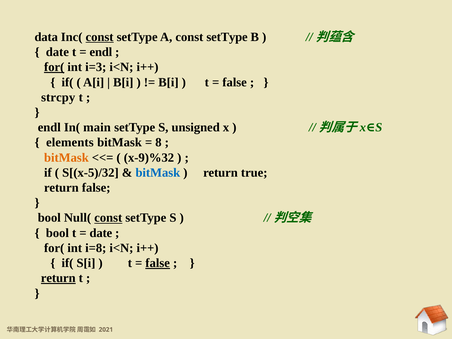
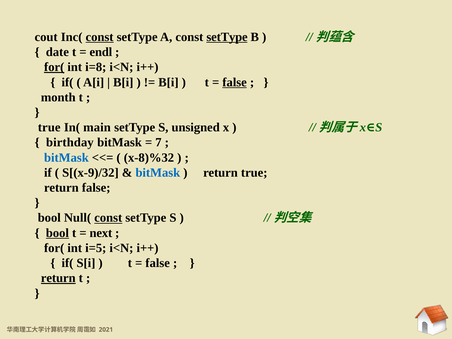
data: data -> cout (46, 37)
setType underline: none -> present (227, 37)
i=3: i=3 -> i=8 (96, 67)
false underline: none -> present (235, 82)
strcpy: strcpy -> month (58, 97)
endl: endl -> true (49, 127)
elements: elements -> birthday (70, 142)
8: 8 -> 7 (158, 142)
bitMask colour: orange -> blue (66, 158)
x-9)%32: x-9)%32 -> x-8)%32 (149, 158)
S[(x-5)/32: S[(x-5)/32 -> S[(x-9)/32 (90, 173)
bool underline: none -> present (57, 233)
date: date -> next (101, 233)
i=8: i=8 -> i=5 (96, 248)
false underline: present -> none (158, 263)
